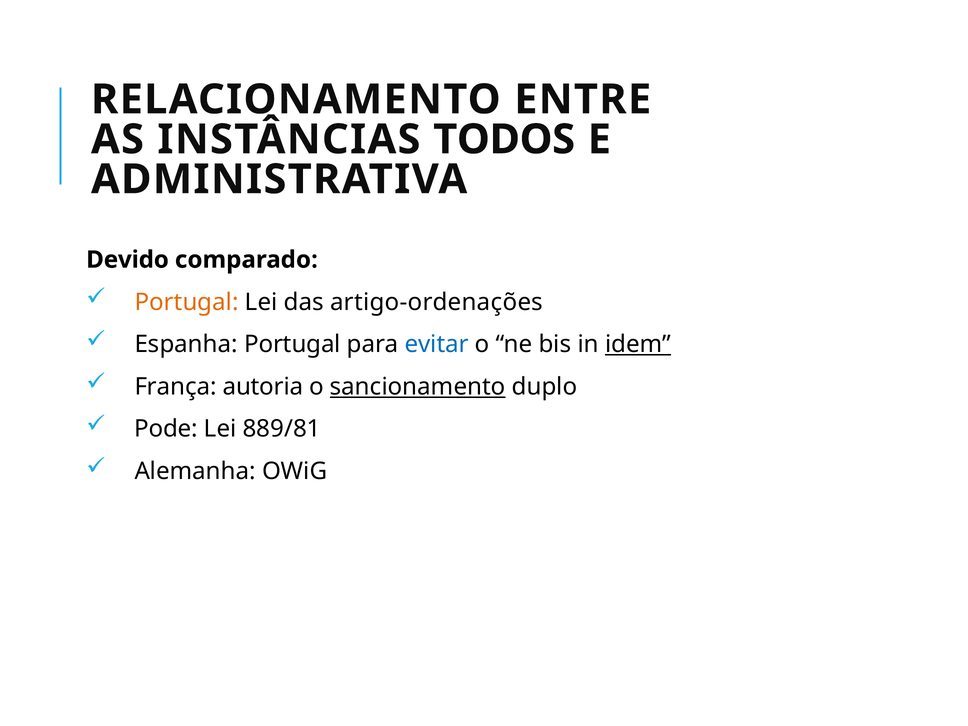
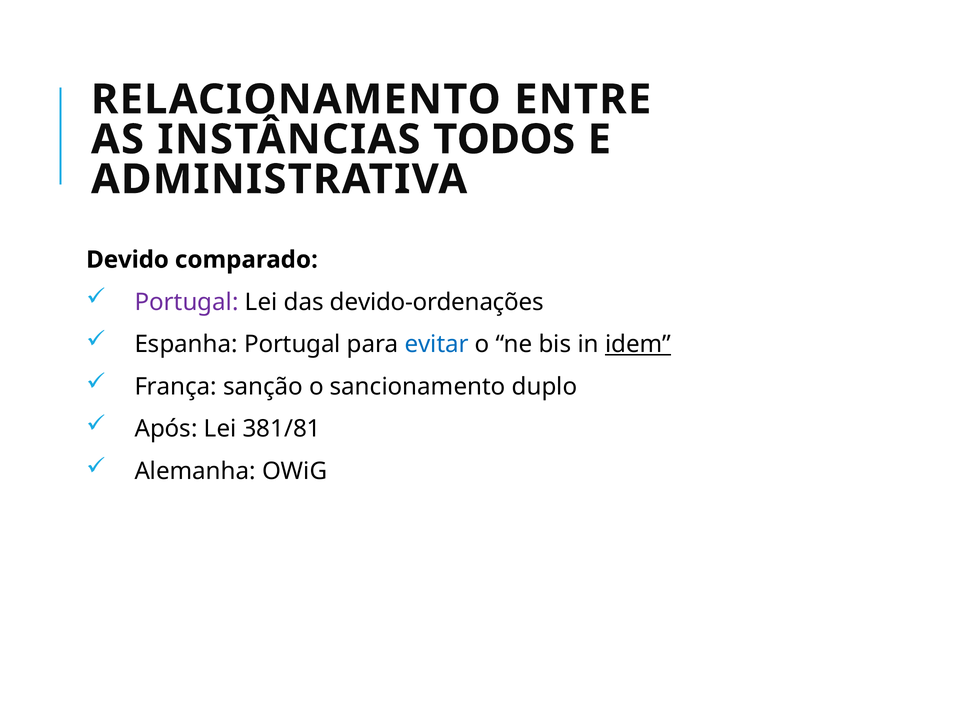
Portugal colour: orange -> purple (187, 302)
artigo-ordenações: artigo-ordenações -> devido-ordenações (437, 302)
autoria: autoria -> sanção (263, 387)
sancionamento underline: present -> none (418, 387)
Pode: Pode -> Após (166, 429)
889/81: 889/81 -> 381/81 (282, 429)
